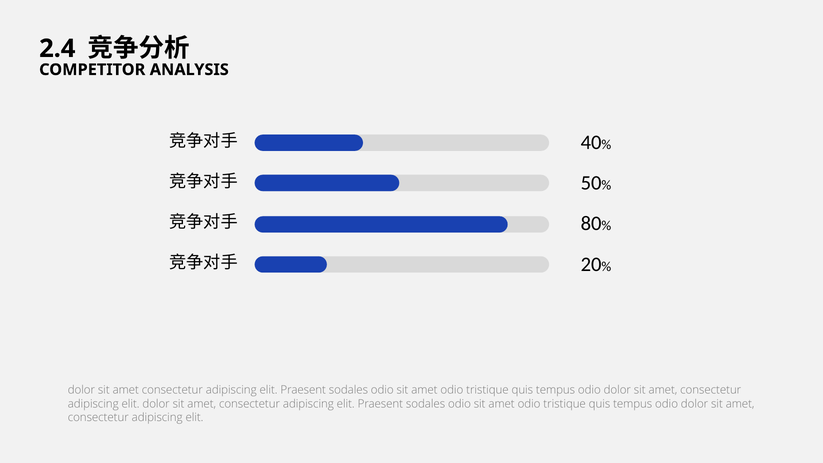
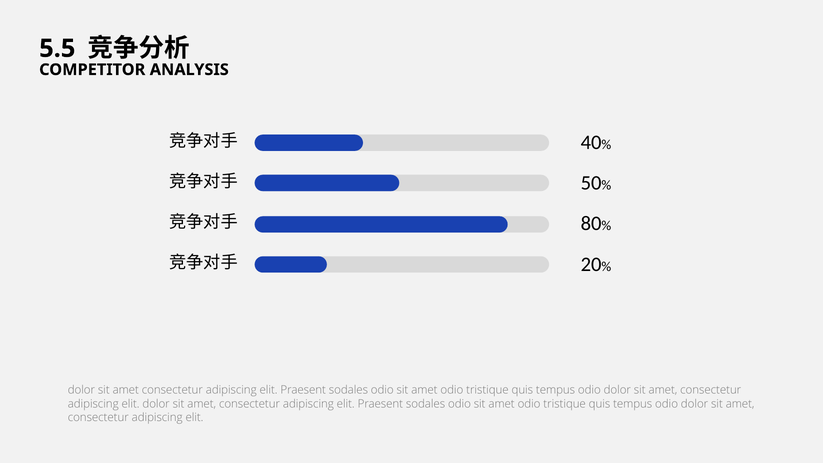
2.4: 2.4 -> 5.5 (57, 48)
